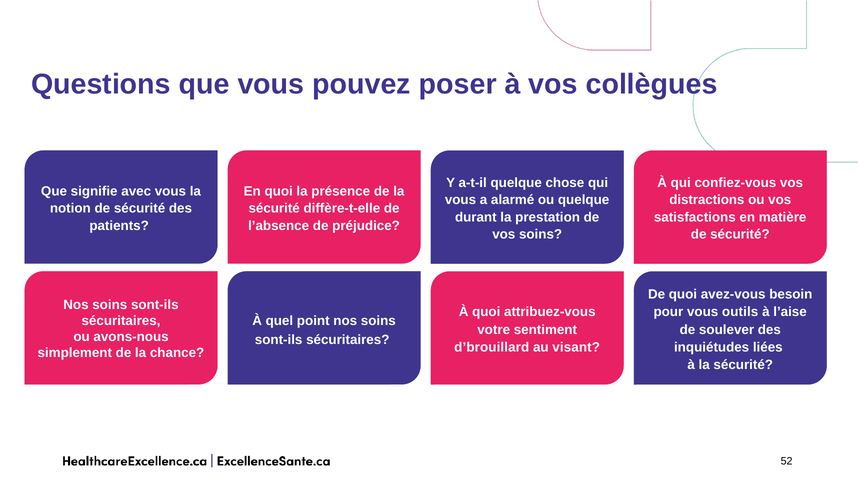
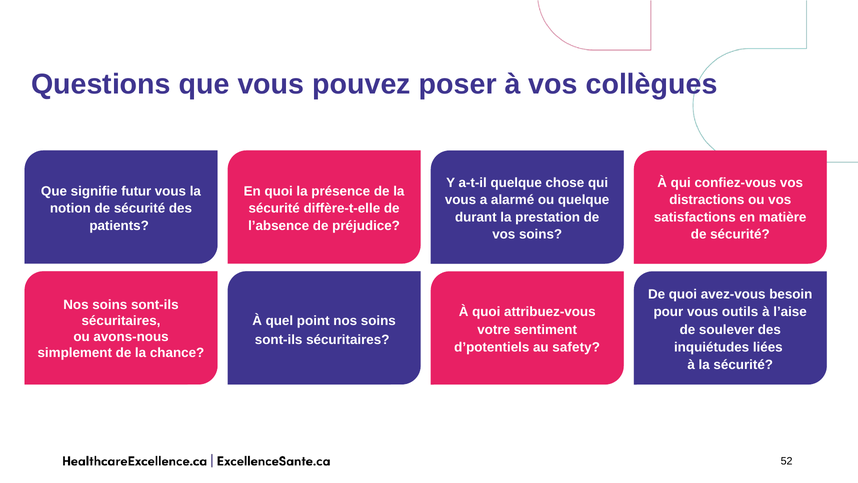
avec: avec -> futur (136, 191)
d’brouillard: d’brouillard -> d’potentiels (492, 347)
visant: visant -> safety (576, 347)
